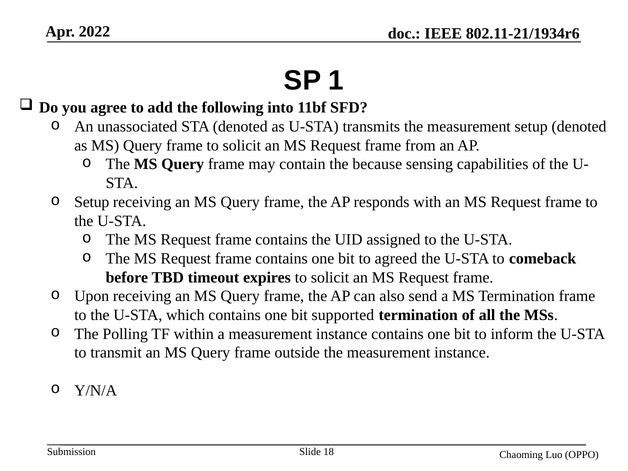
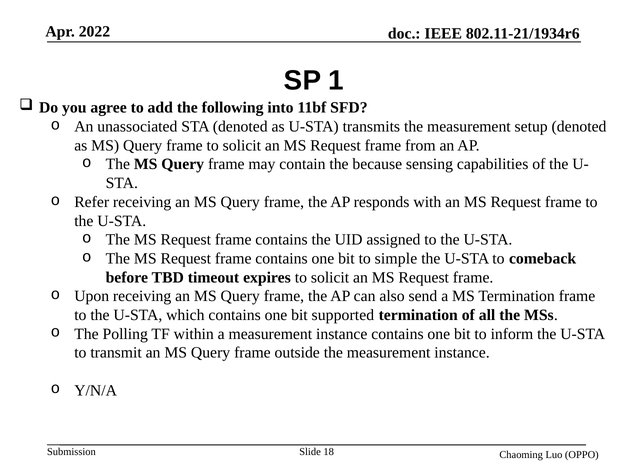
Setup: Setup -> Refer (92, 202)
agreed: agreed -> simple (396, 259)
